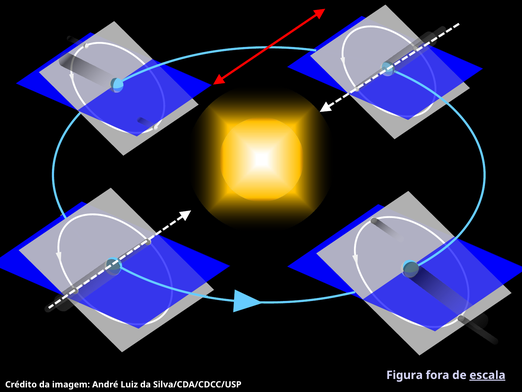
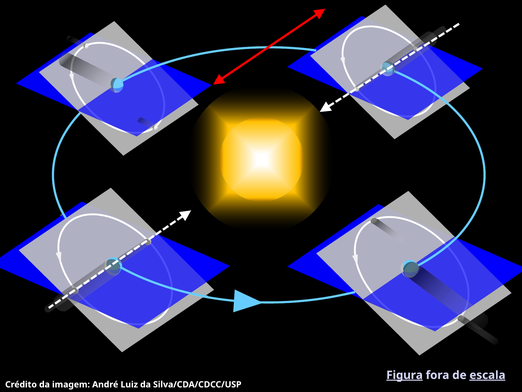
Figura underline: none -> present (405, 375)
